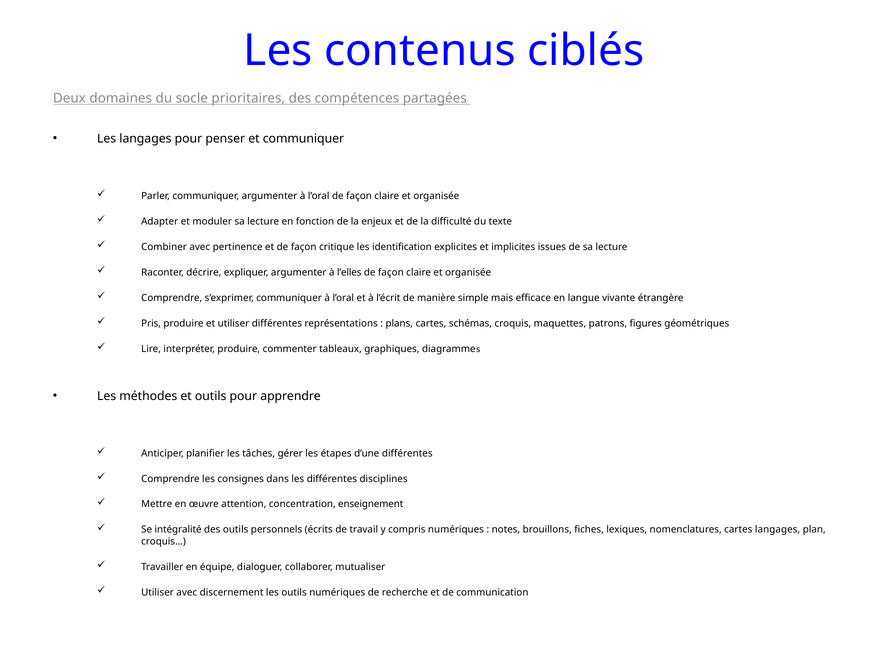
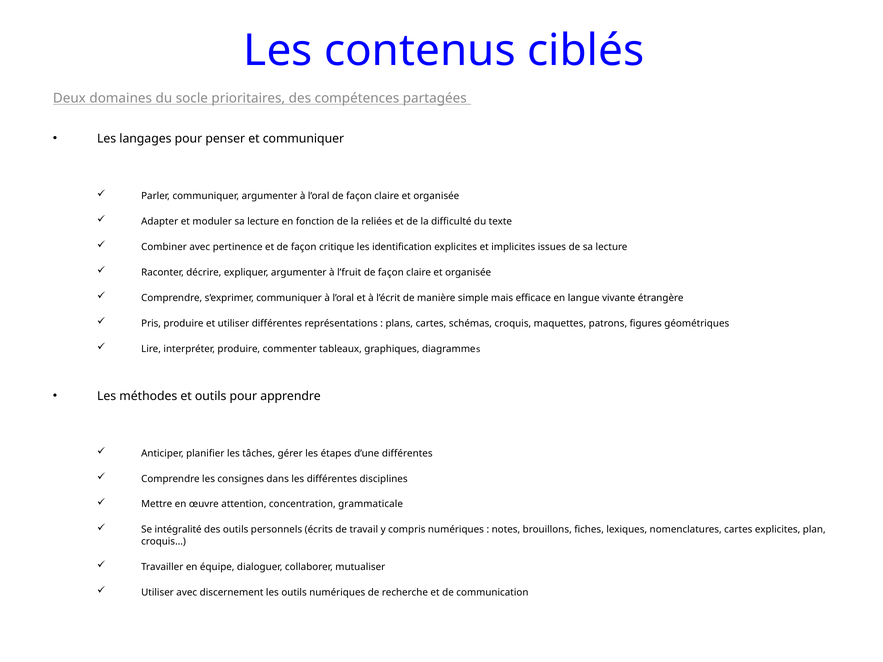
enjeux: enjeux -> reliées (377, 222)
l’elles: l’elles -> l’fruit (349, 273)
enseignement: enseignement -> grammaticale (371, 504)
cartes langages: langages -> explicites (778, 530)
